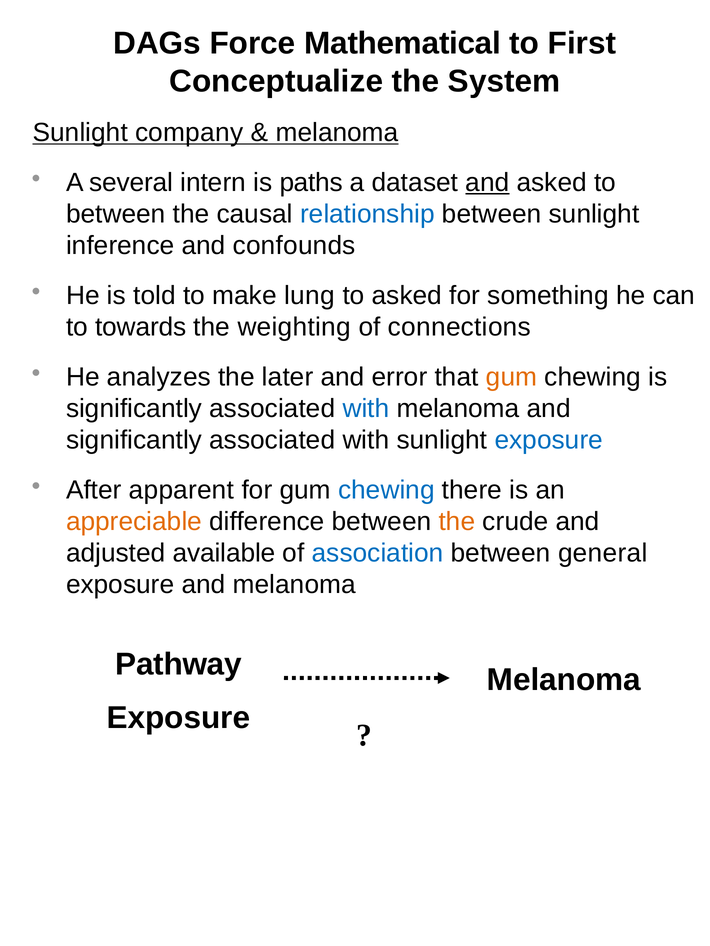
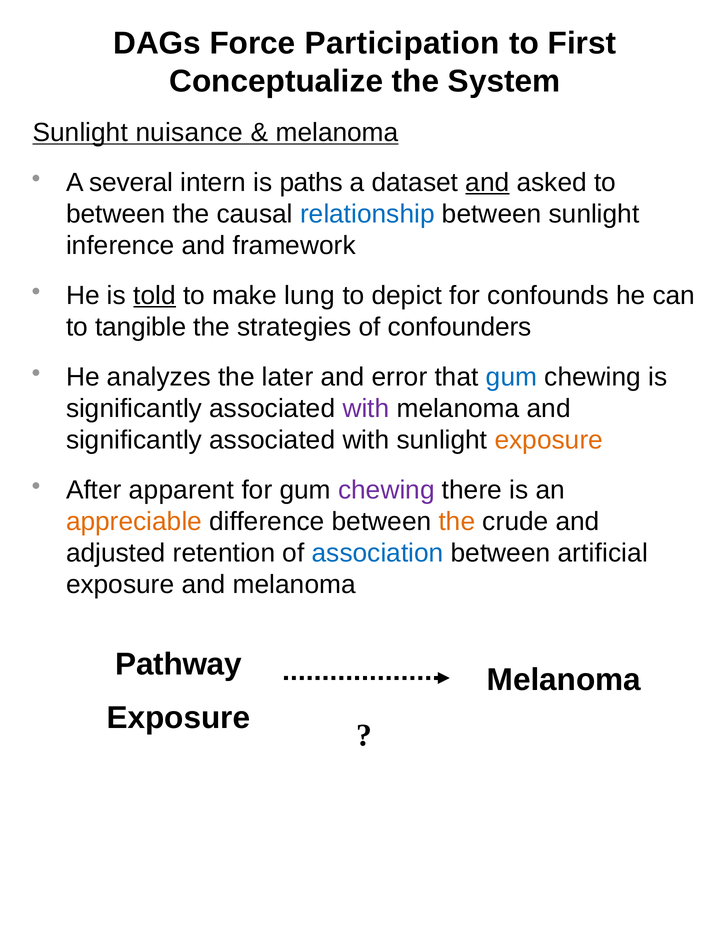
Mathematical: Mathematical -> Participation (402, 43)
company: company -> nuisance (189, 132)
confounds: confounds -> framework (294, 246)
told underline: none -> present (155, 296)
to asked: asked -> depict (407, 296)
something: something -> confounds (548, 296)
towards: towards -> tangible (141, 327)
weighting: weighting -> strategies (294, 327)
connections: connections -> confounders (460, 327)
gum colour: orange -> blue (512, 377)
with colour: blue -> purple (366, 409)
exposure colour: blue -> orange (549, 440)
chewing colour: blue -> purple (386, 490)
available: available -> retention (224, 553)
general: general -> artificial (603, 553)
